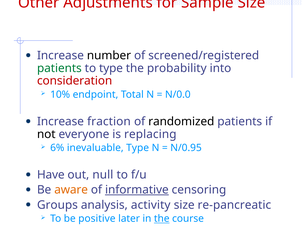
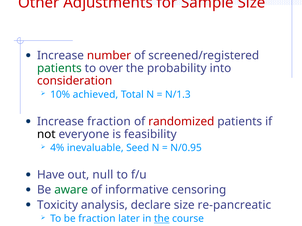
number colour: black -> red (109, 56)
to type: type -> over (111, 68)
endpoint: endpoint -> achieved (95, 95)
N/0.0: N/0.0 -> N/1.3 (178, 95)
randomized colour: black -> red (181, 122)
replacing: replacing -> feasibility (150, 134)
6%: 6% -> 4% (57, 148)
inevaluable Type: Type -> Seed (138, 148)
aware colour: orange -> green (71, 190)
informative underline: present -> none (137, 190)
Groups: Groups -> Toxicity (57, 205)
activity: activity -> declare (151, 205)
be positive: positive -> fraction (97, 219)
